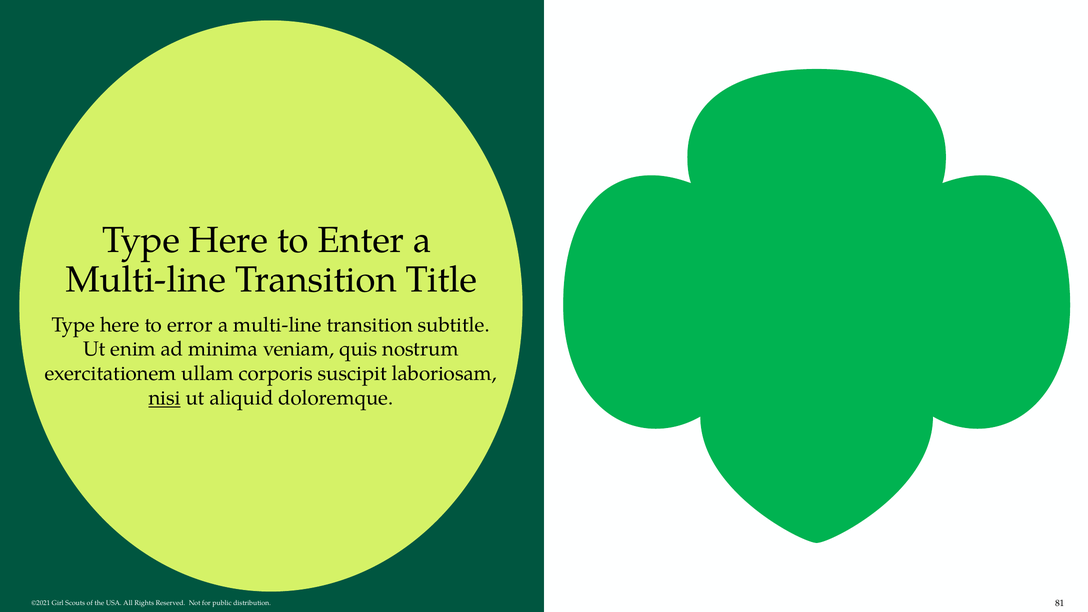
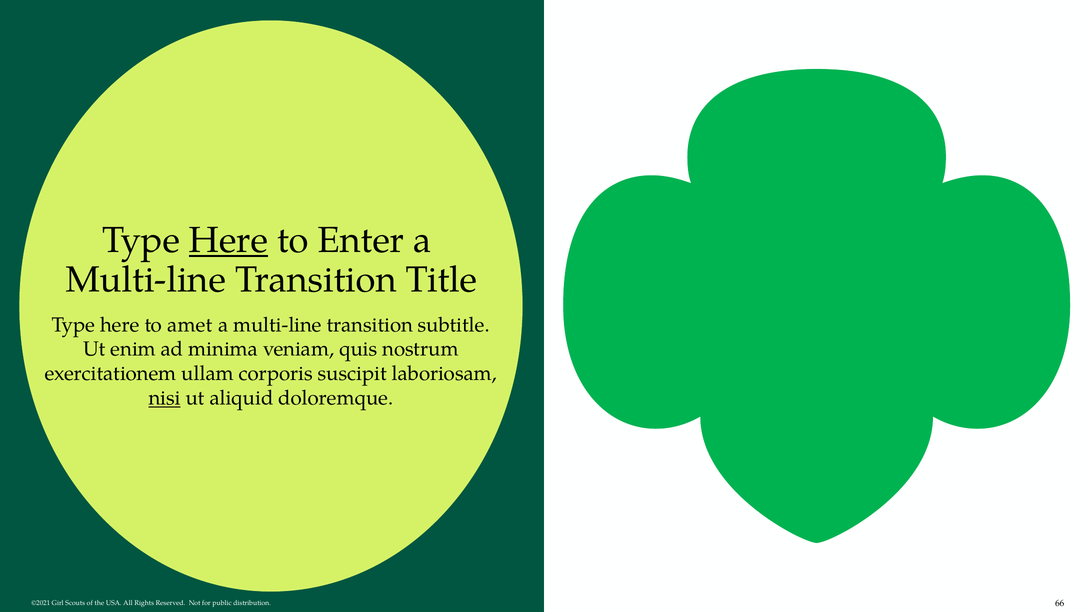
Here underline: none -> present (229, 240)
error: error -> amet (190, 325)
81: 81 -> 66 (1060, 603)
